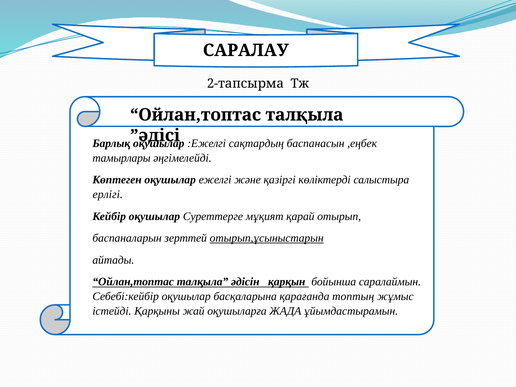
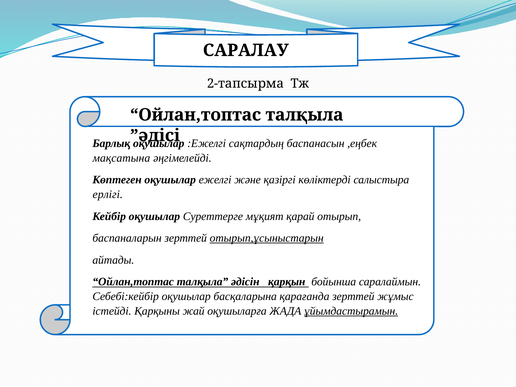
тамырлары: тамырлары -> мақсатына (121, 158)
қарағанда топтың: топтың -> зерттей (353, 296)
ұйымдастырамын underline: none -> present (351, 311)
